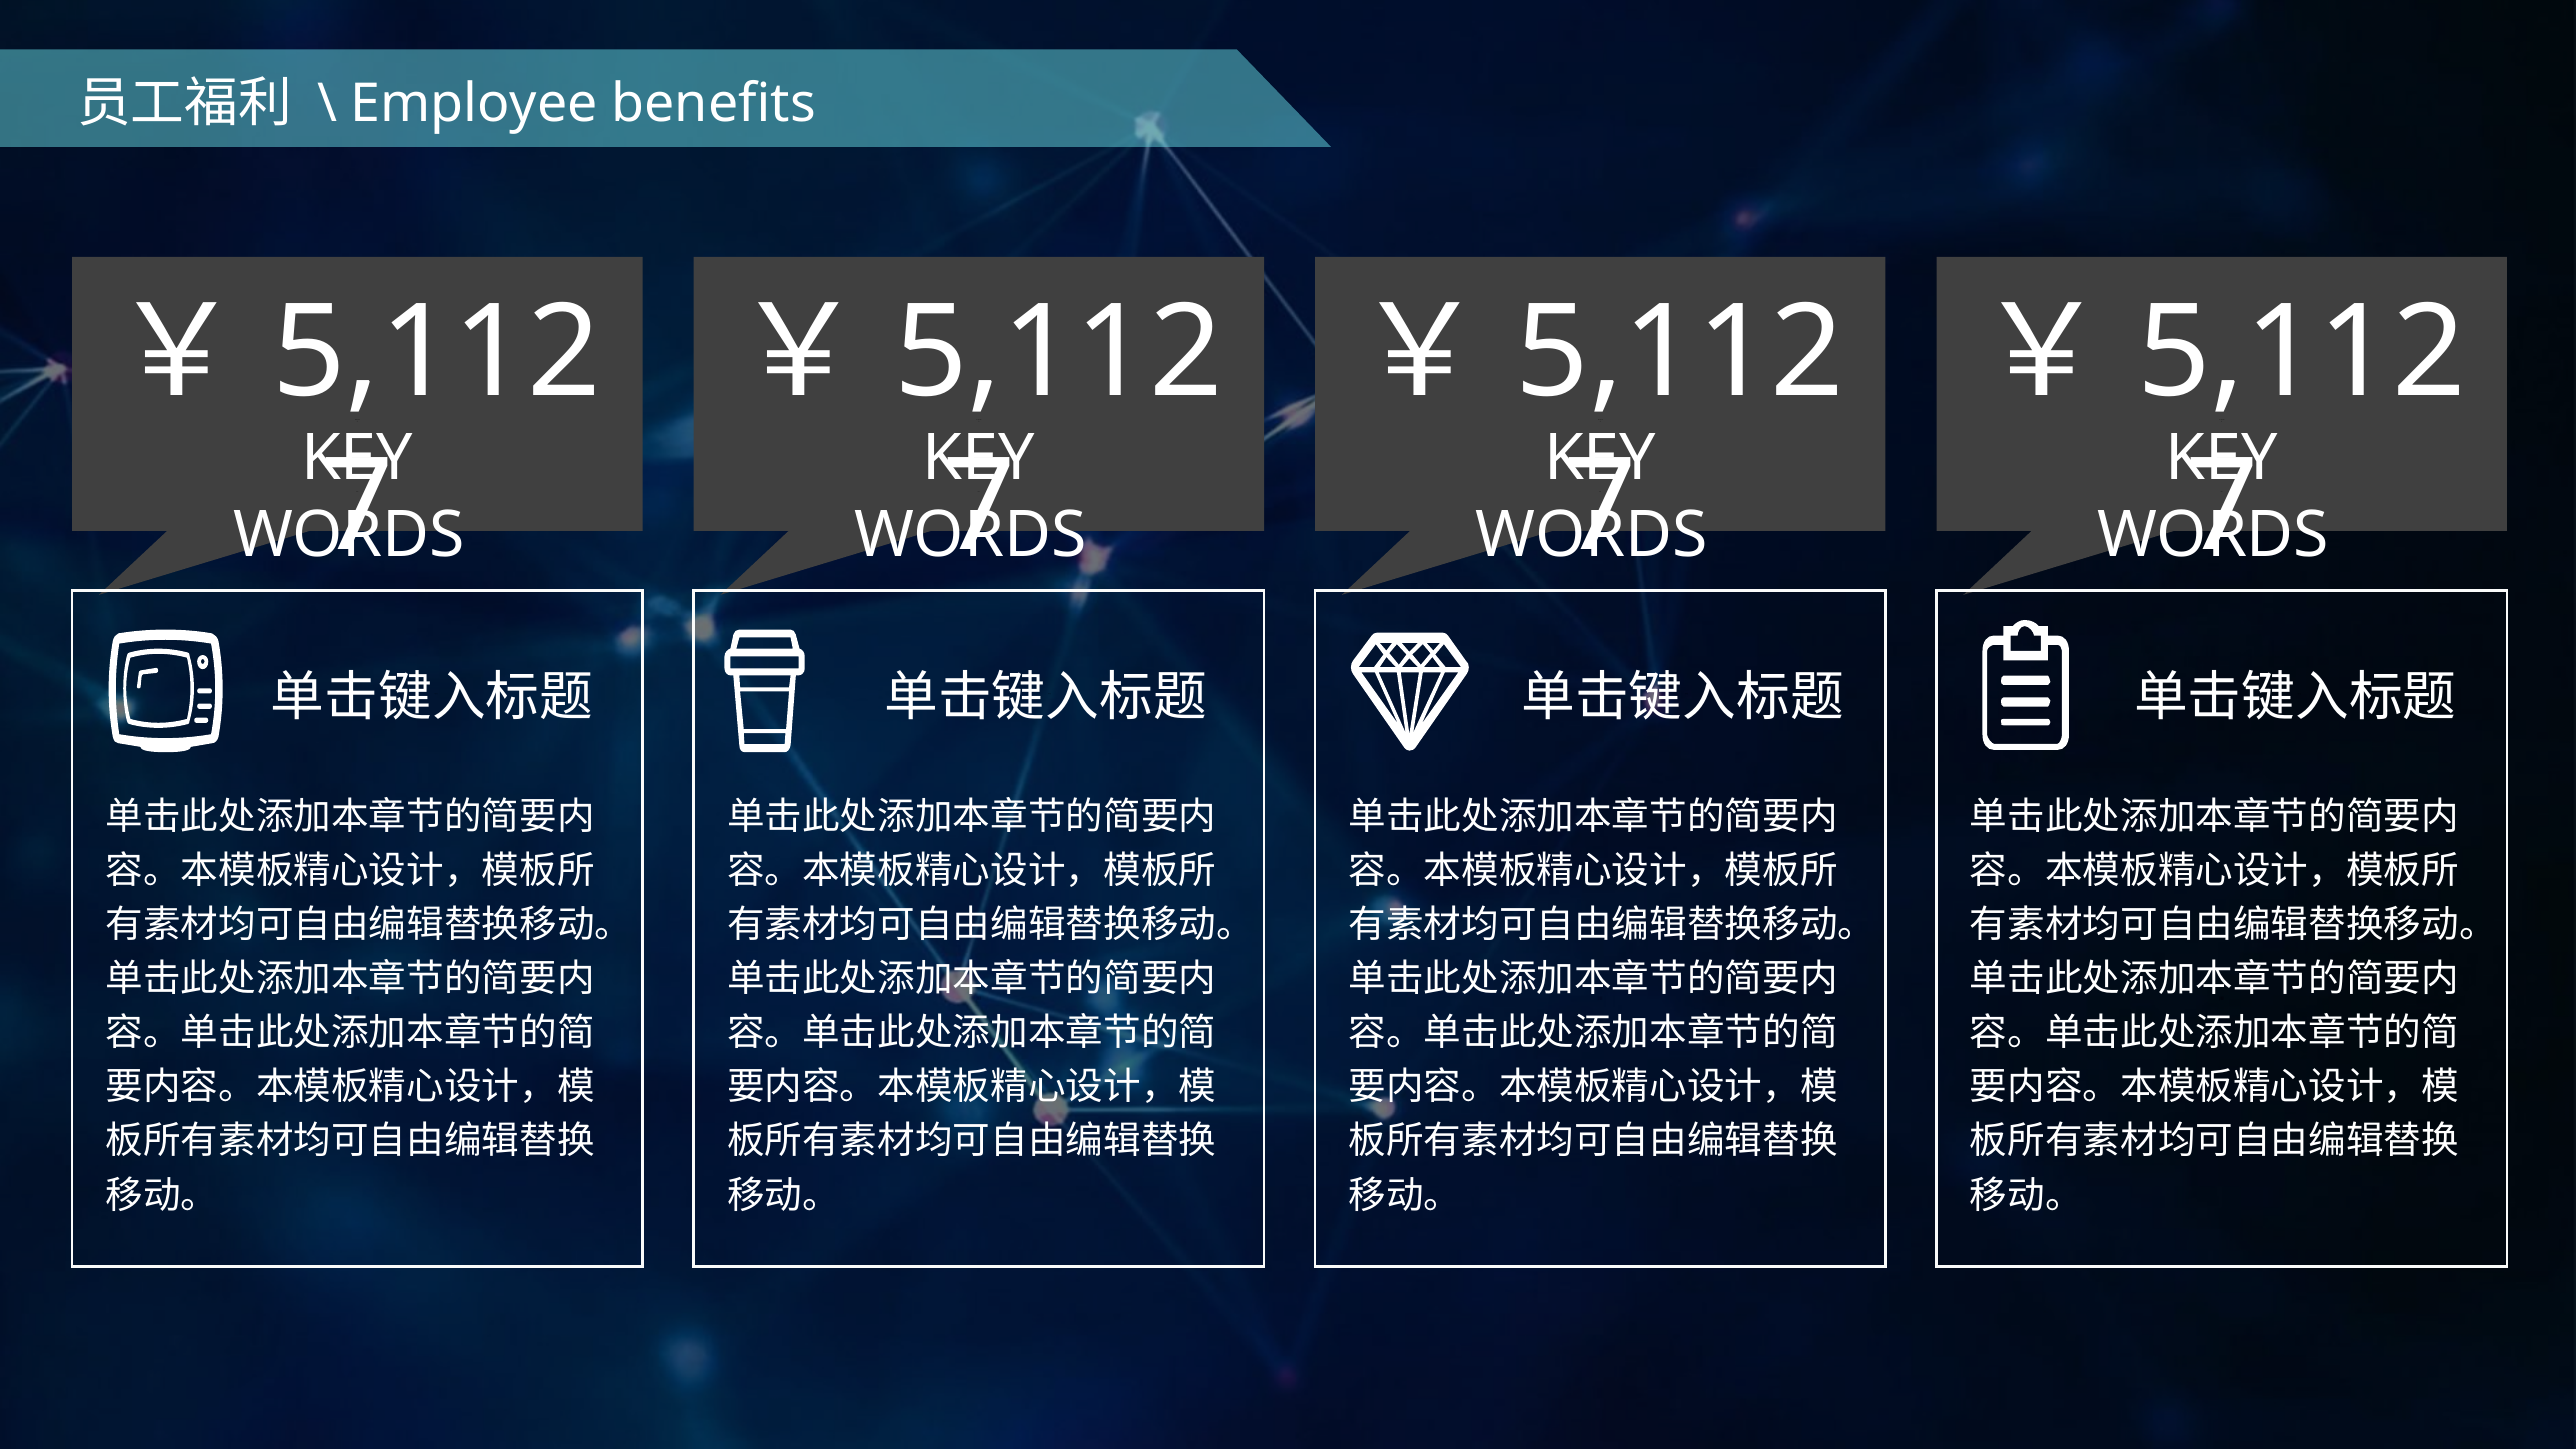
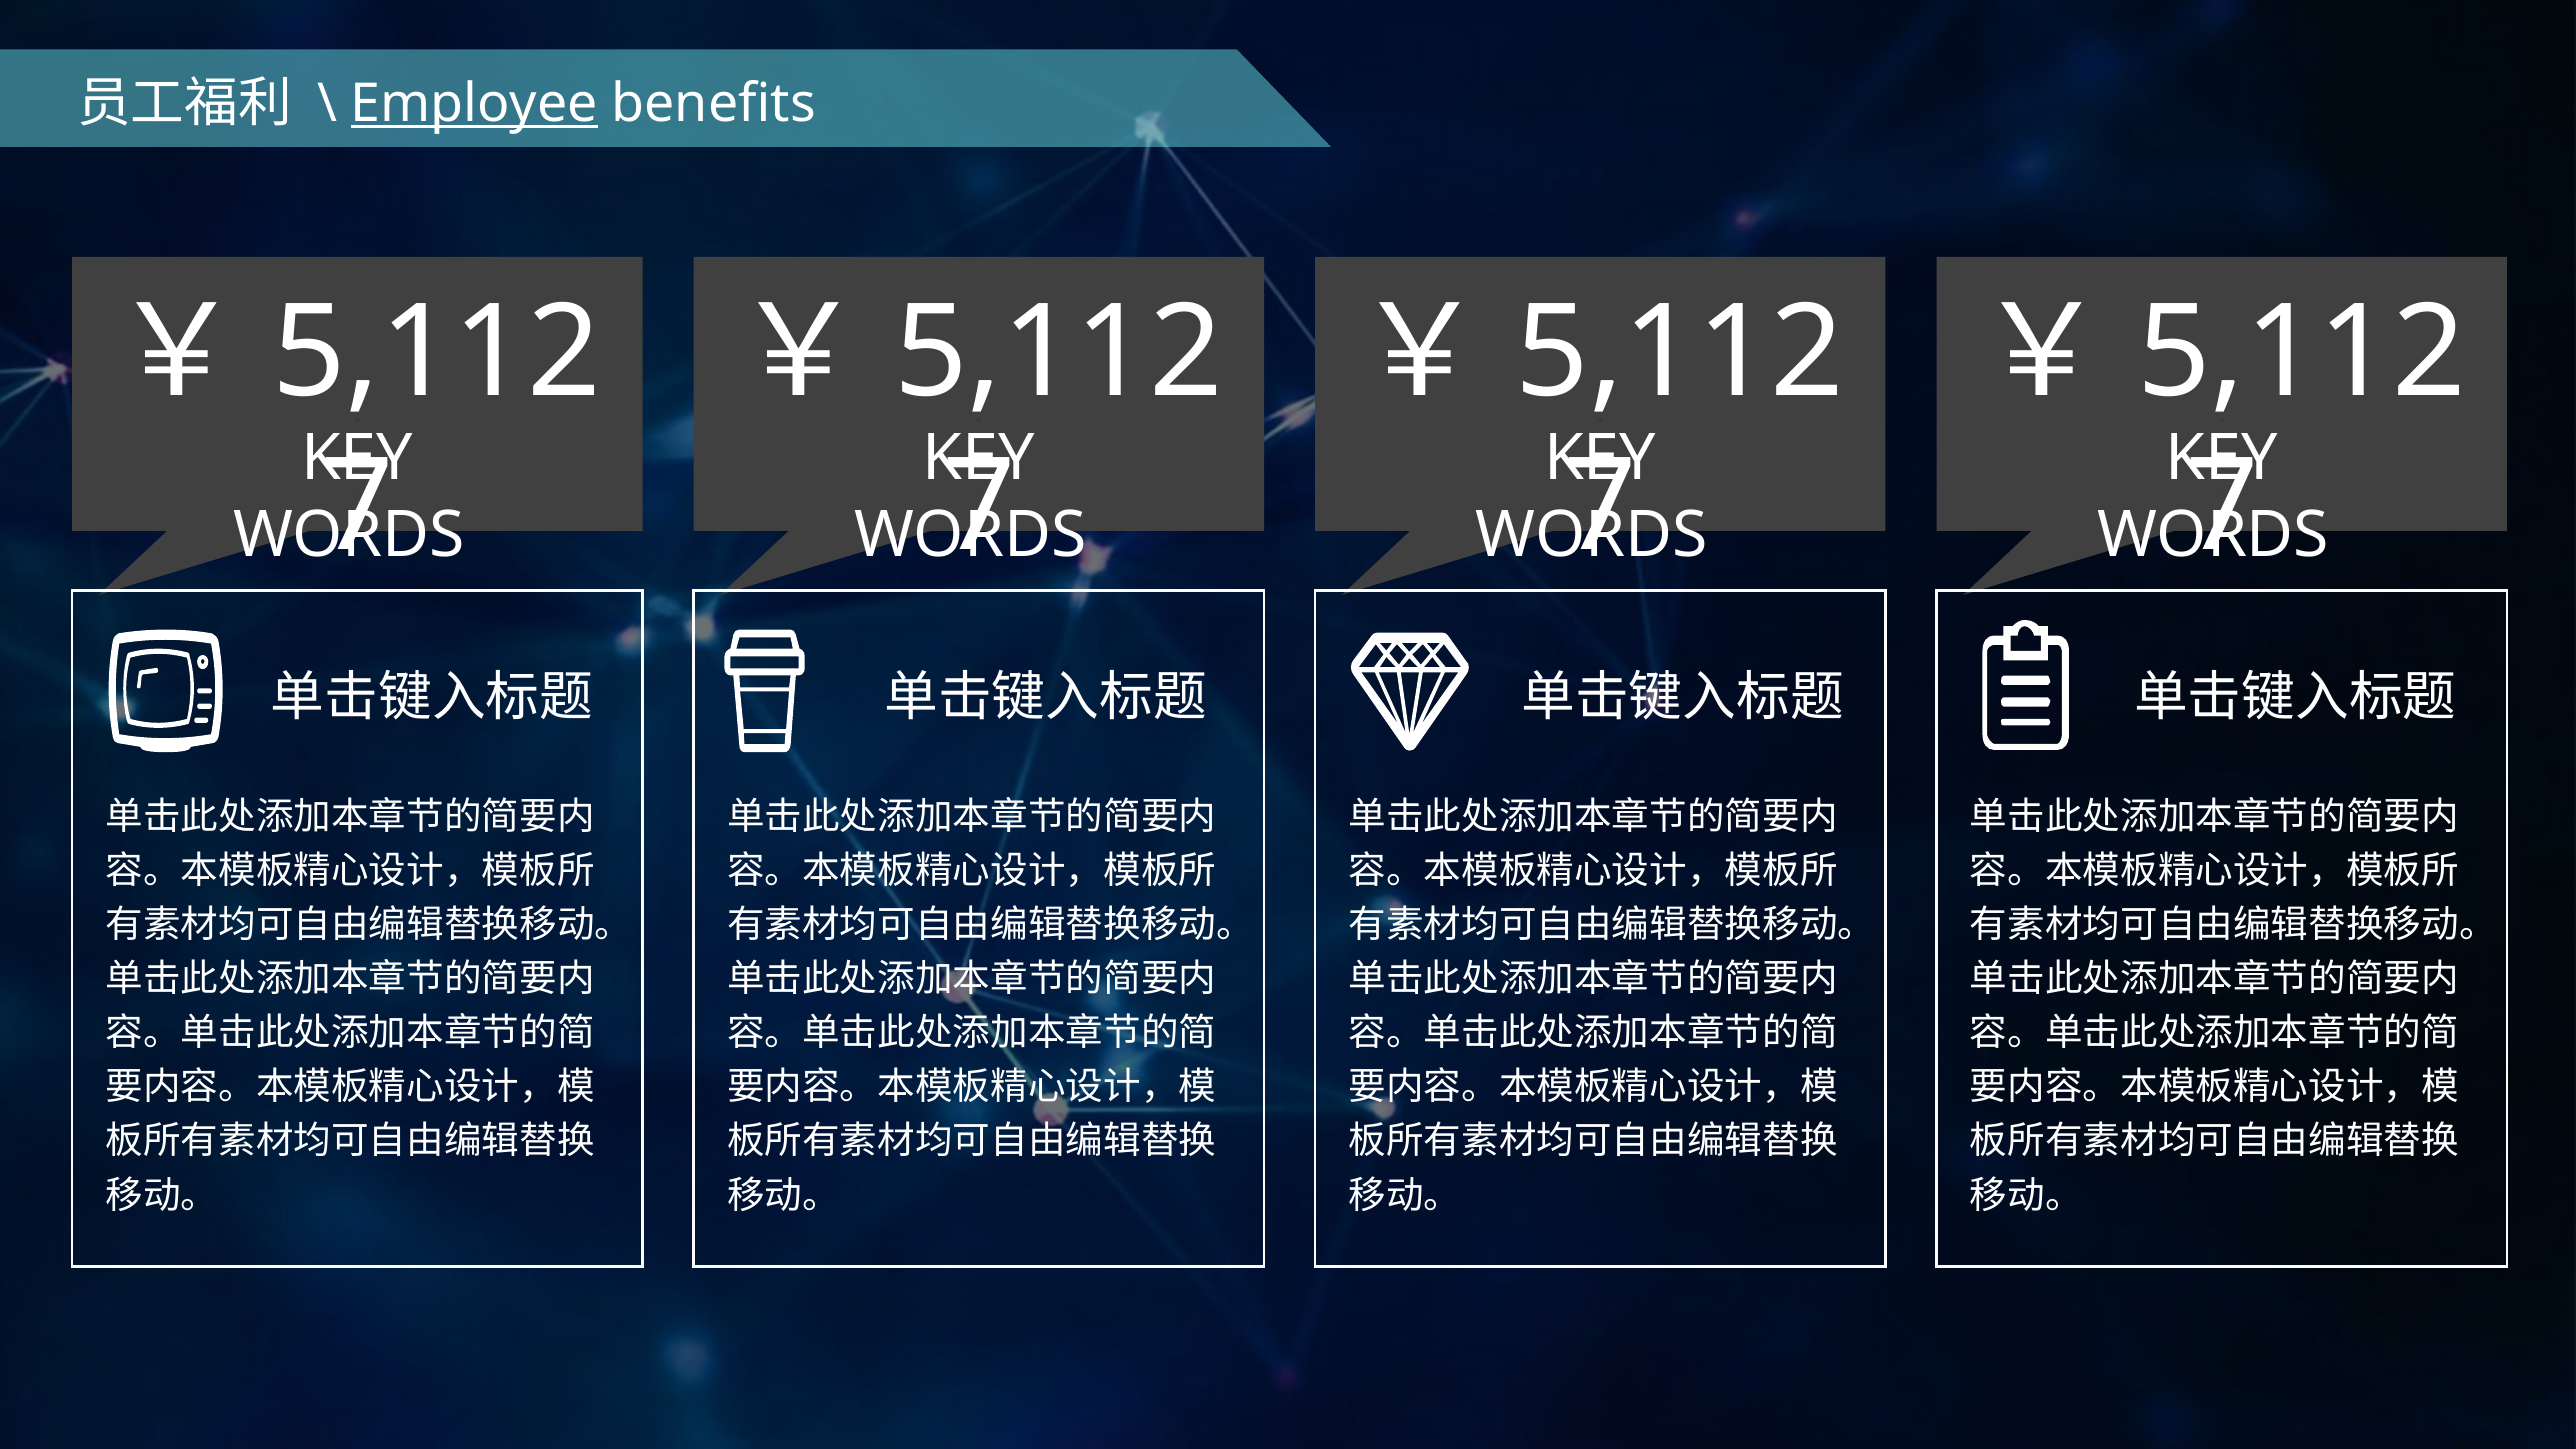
Employee underline: none -> present (474, 104)
